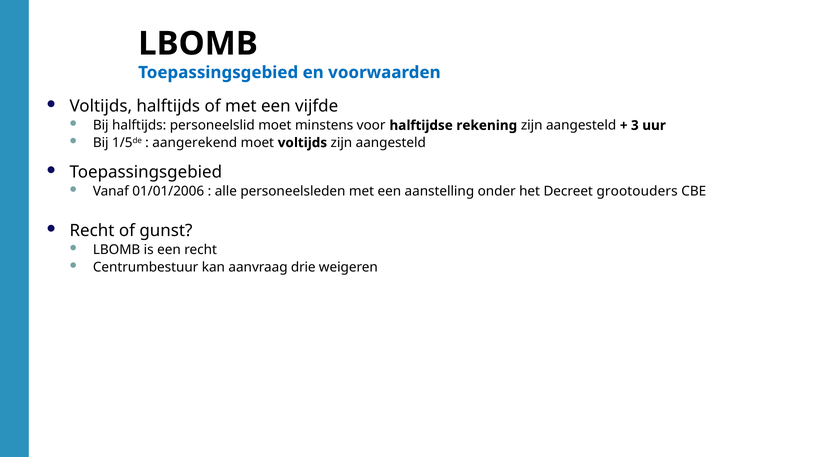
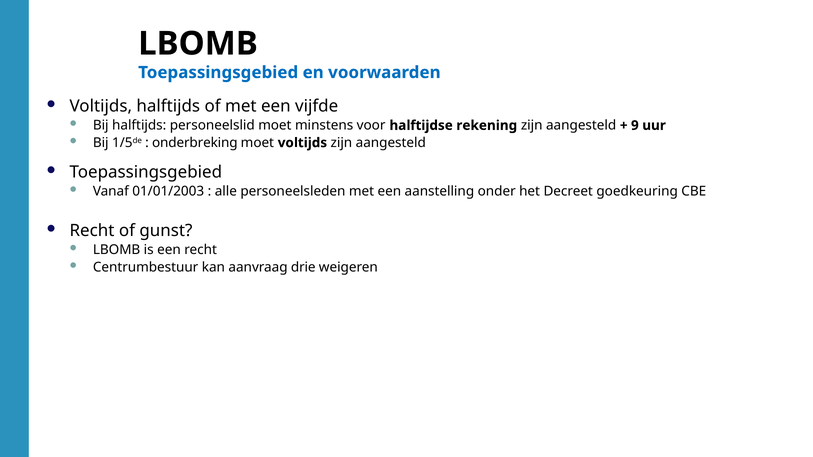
3: 3 -> 9 (635, 125)
aangerekend: aangerekend -> onderbreking (195, 143)
01/01/2006: 01/01/2006 -> 01/01/2003 (168, 192)
grootouders: grootouders -> goedkeuring (637, 192)
